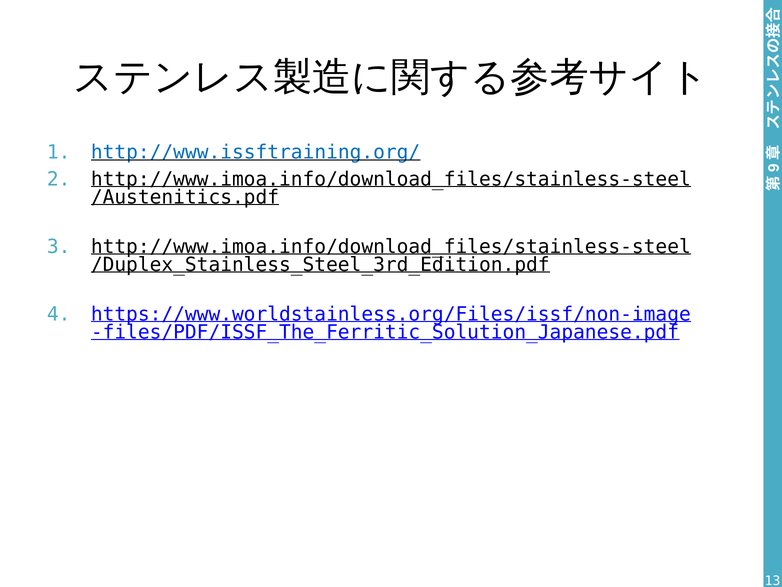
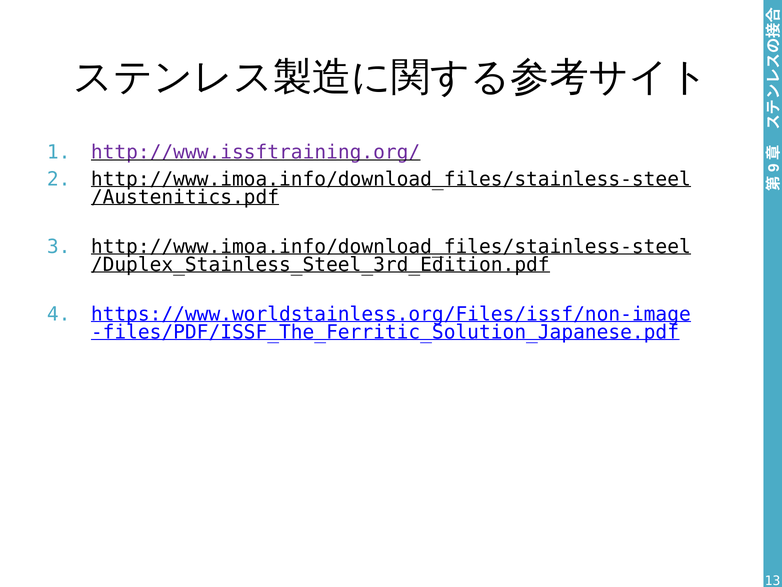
http://www.issftraining.org/ colour: blue -> purple (256, 152)
